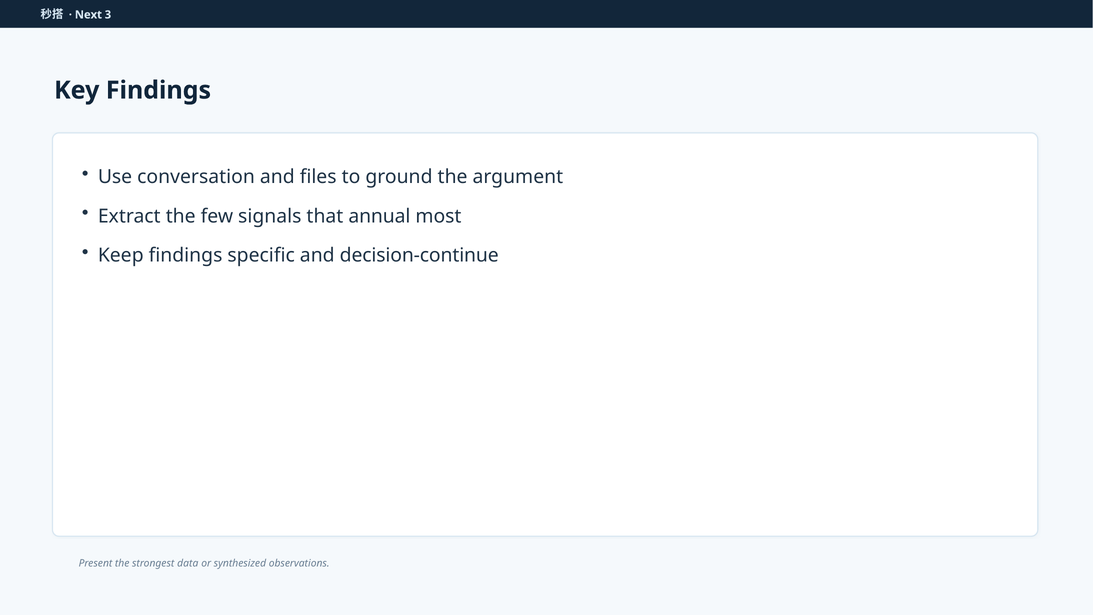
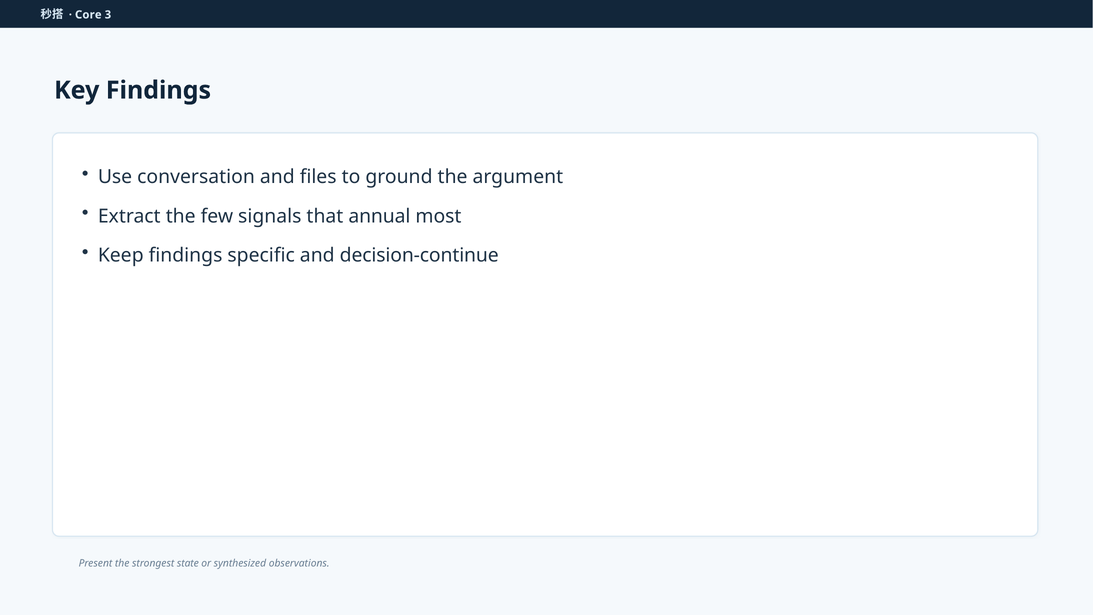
Next: Next -> Core (88, 15)
data: data -> state (188, 563)
